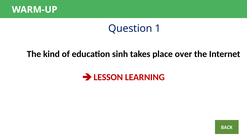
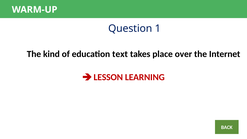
sinh: sinh -> text (120, 54)
